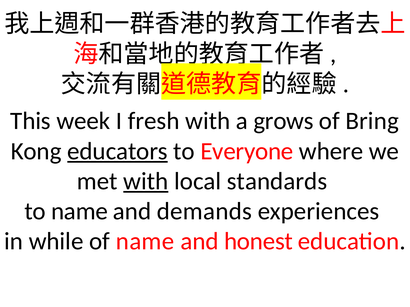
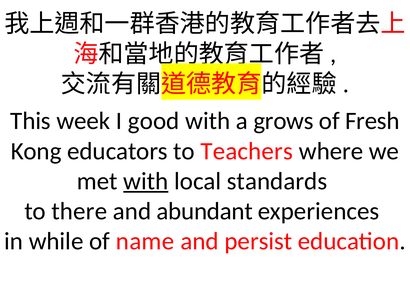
fresh: fresh -> good (154, 121)
Bring: Bring -> Fresh (372, 121)
educators underline: present -> none (118, 151)
Everyone: Everyone -> Teachers (247, 151)
to name: name -> there (79, 212)
demands: demands -> abundant (205, 212)
honest: honest -> persist (258, 242)
